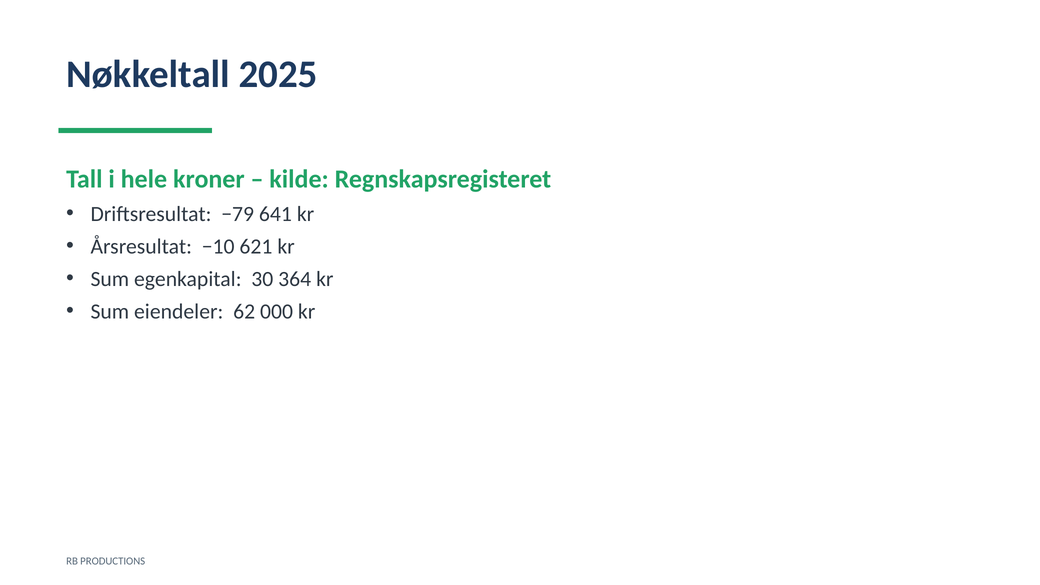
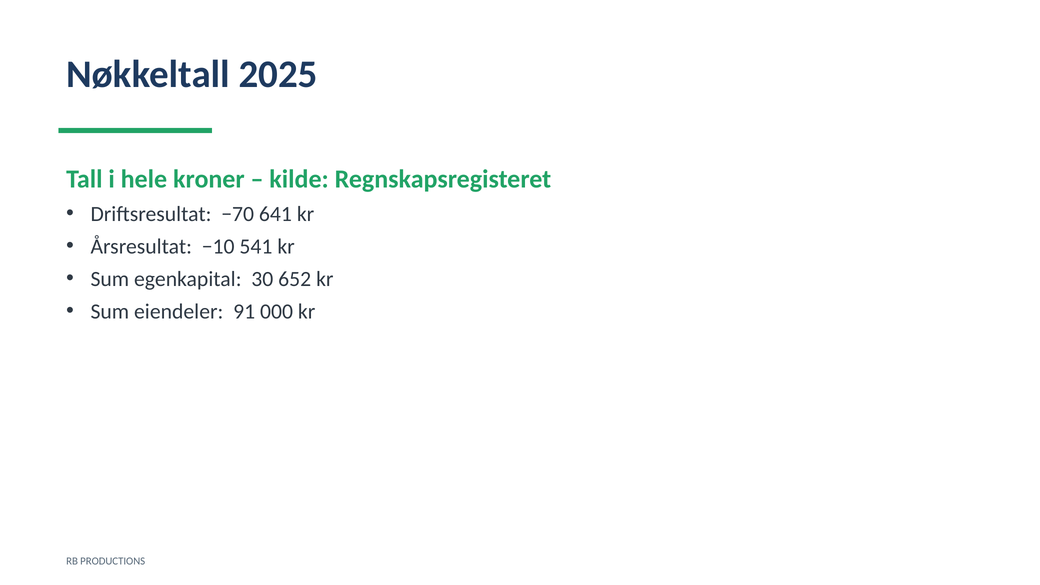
−79: −79 -> −70 (238, 214)
621: 621 -> 541 (256, 246)
364: 364 -> 652 (295, 279)
62: 62 -> 91 (244, 311)
